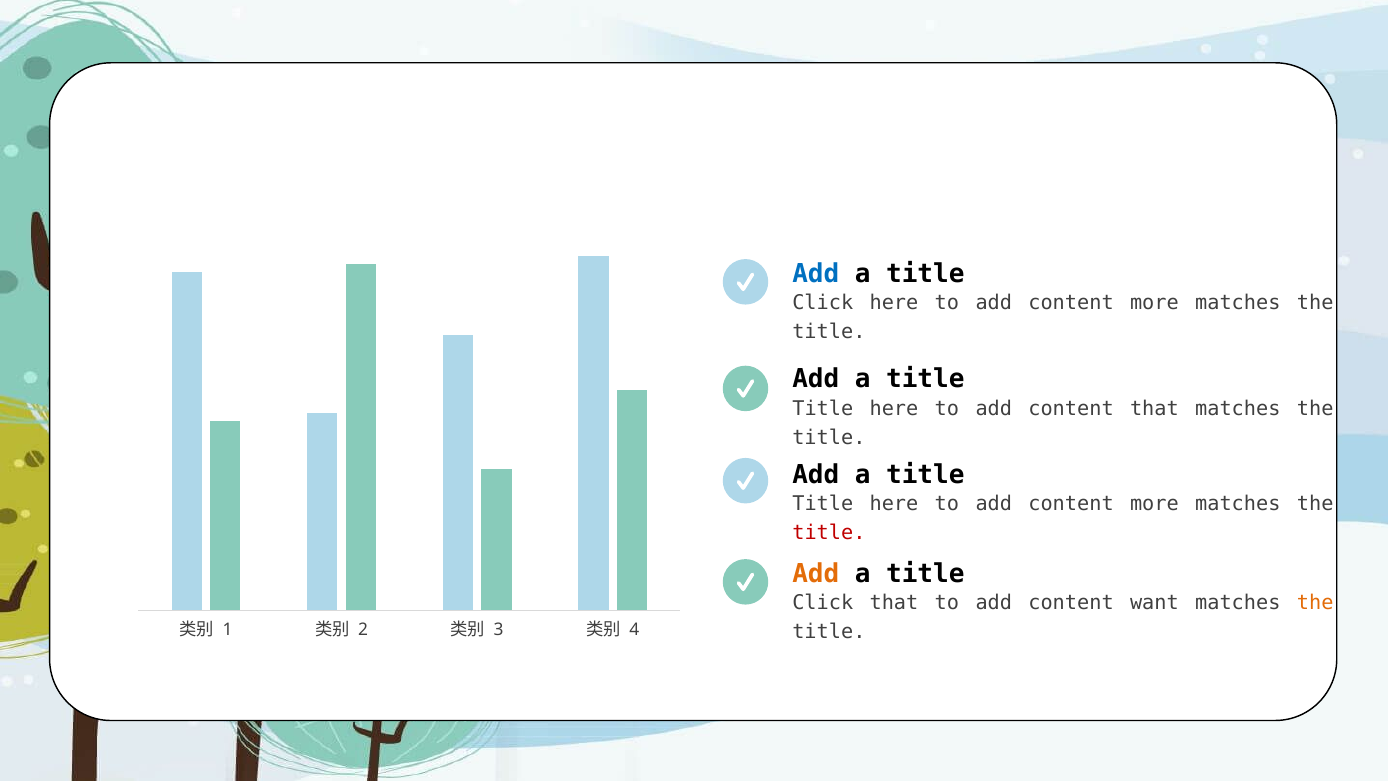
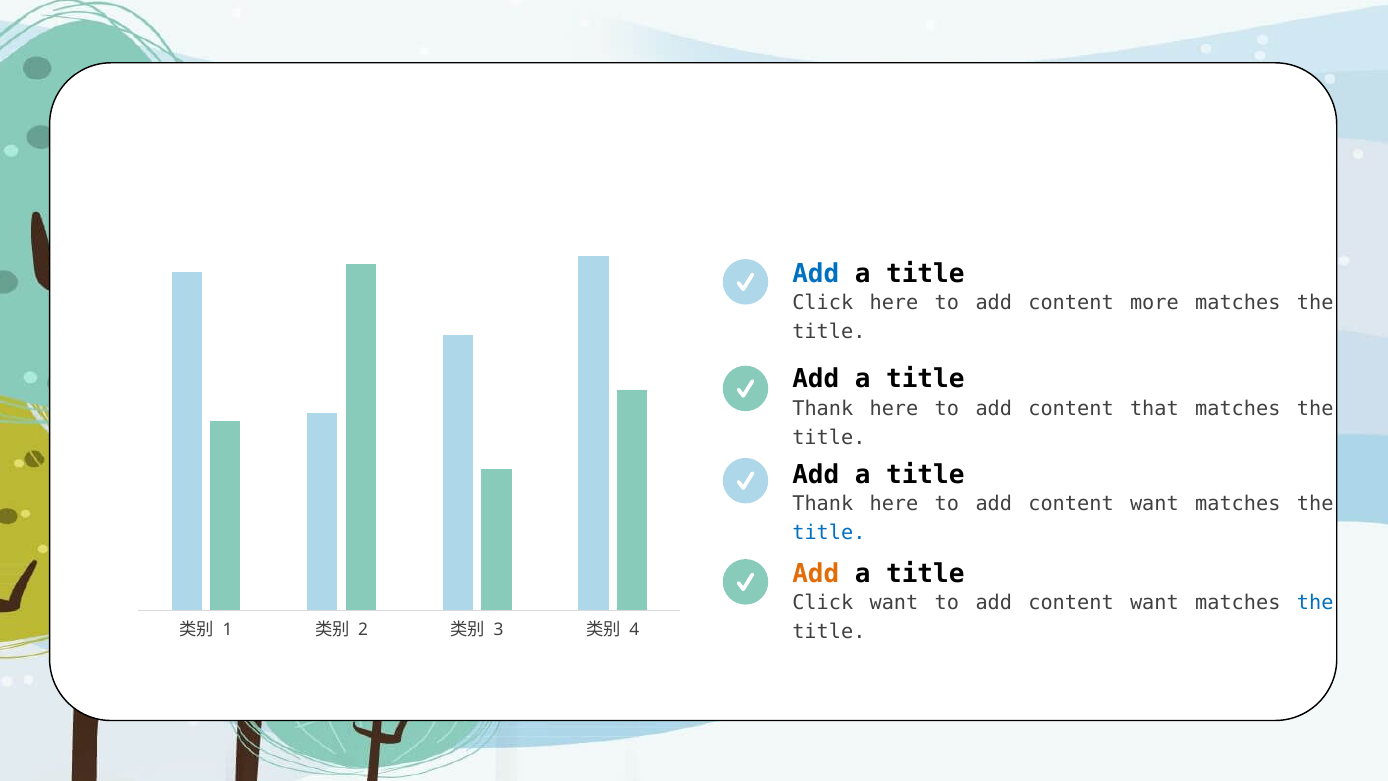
Title: Title -> Thank (823, 408)
Title: Title -> Thank (823, 504)
more: more -> want (1154, 504)
title colour: red -> blue (829, 533)
Click that: that -> want (894, 603)
the colour: orange -> blue (1315, 603)
